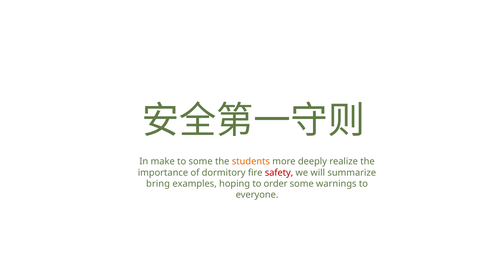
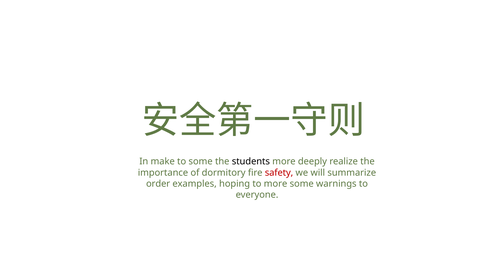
students colour: orange -> black (251, 161)
bring: bring -> order (158, 184)
to order: order -> more (276, 184)
